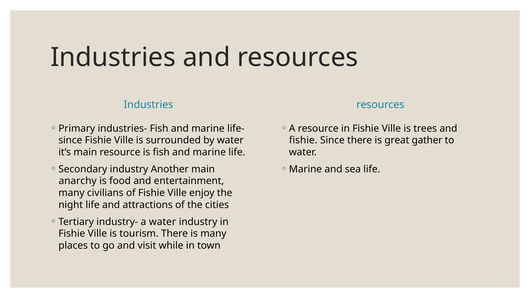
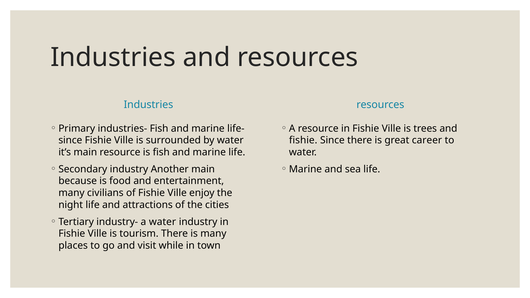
gather: gather -> career (427, 140)
anarchy: anarchy -> because (78, 181)
